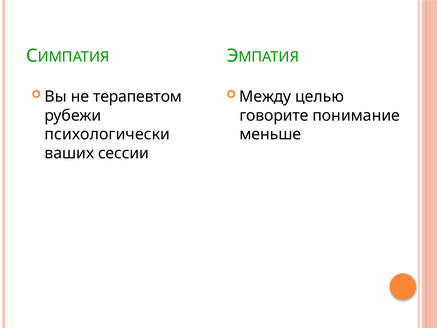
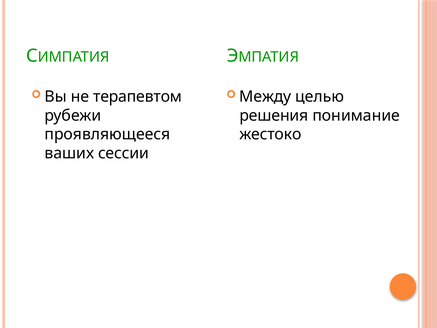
говорите: говорите -> решения (274, 115)
психологически: психологически -> проявляющееся (107, 134)
меньше: меньше -> жестоко (270, 134)
